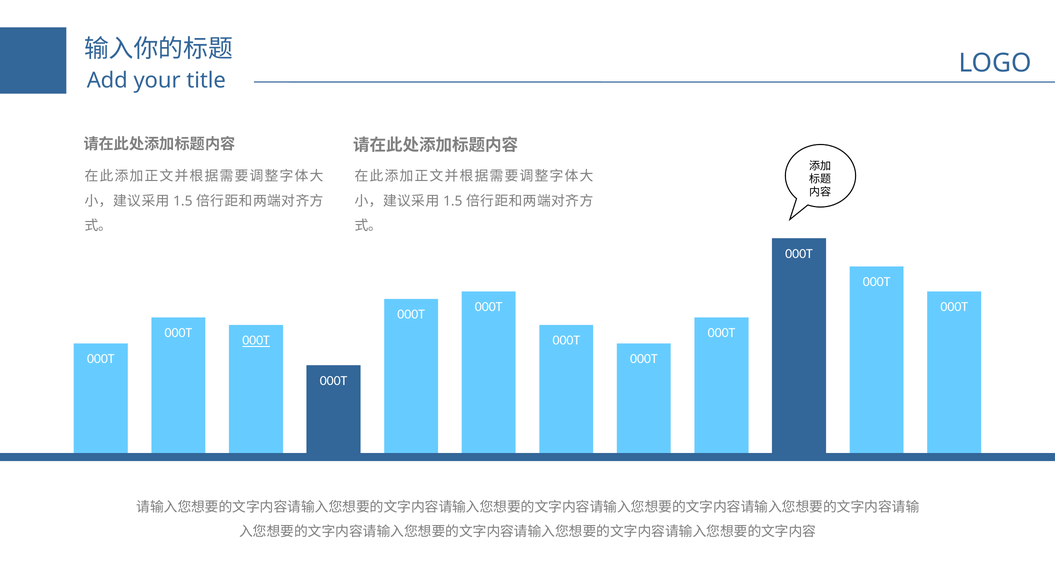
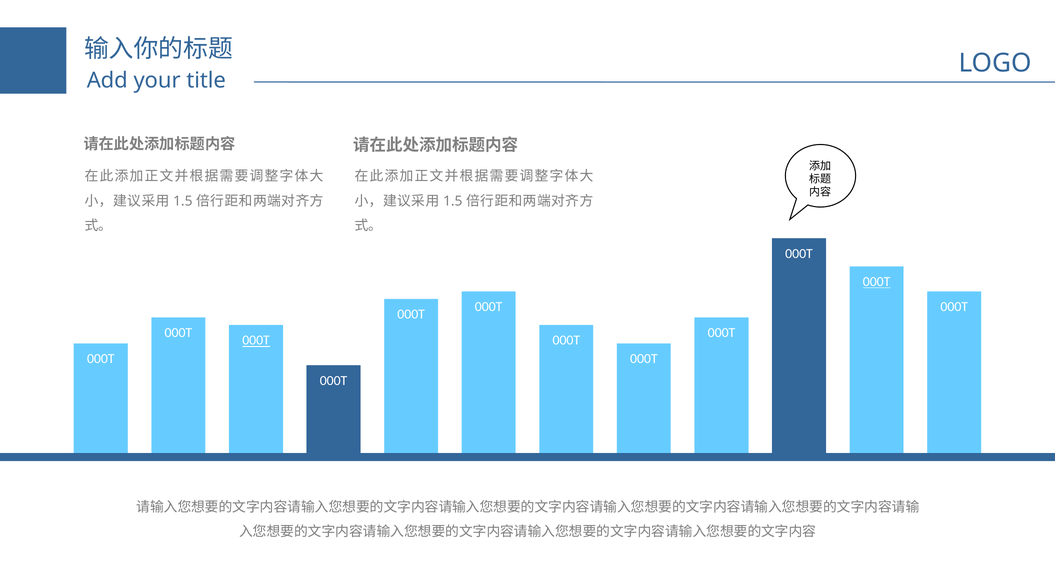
000T underline: none -> present (877, 282)
